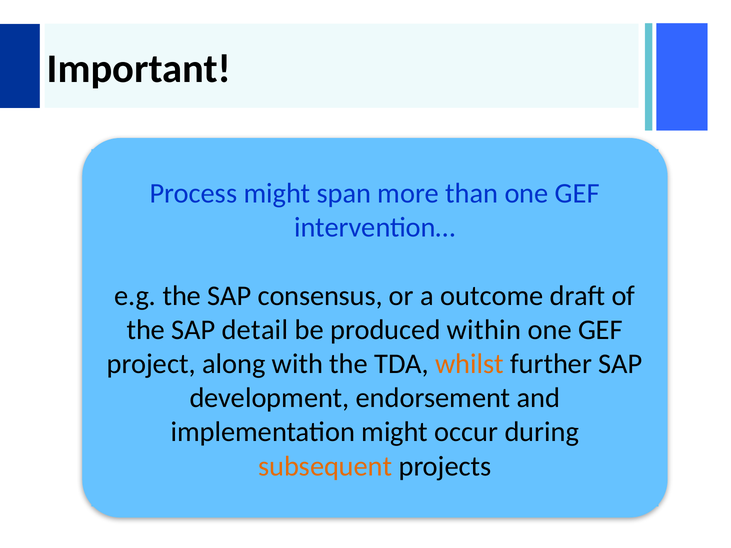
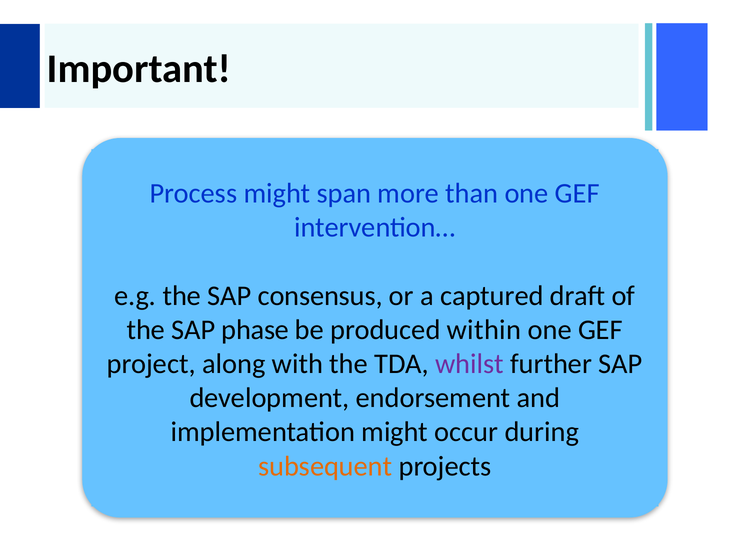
outcome: outcome -> captured (492, 296)
detail: detail -> phase (255, 330)
whilst colour: orange -> purple (470, 364)
